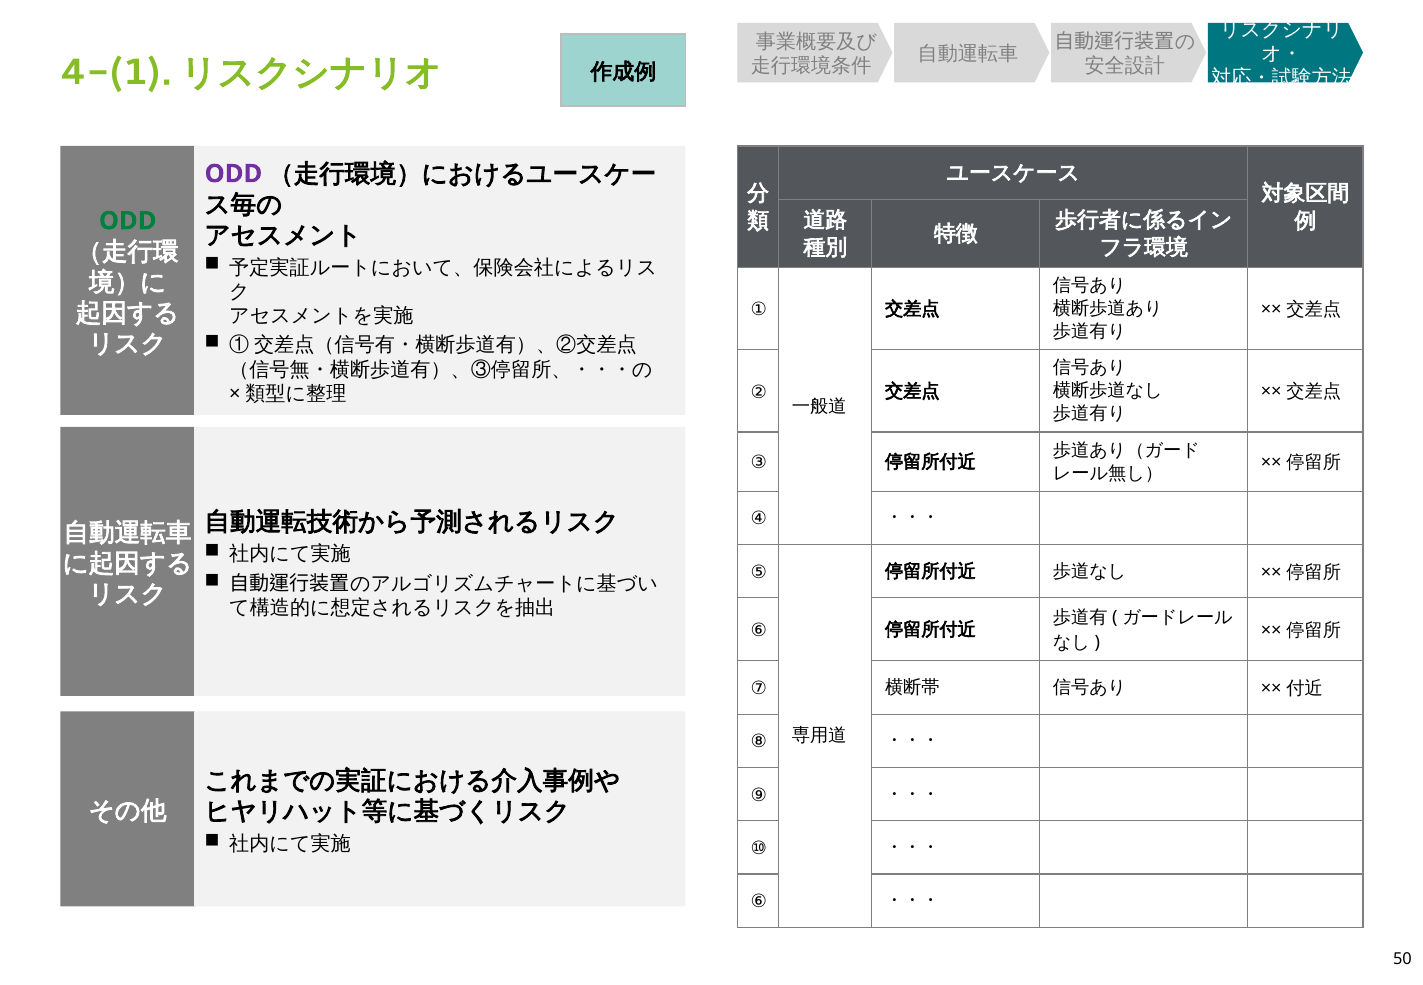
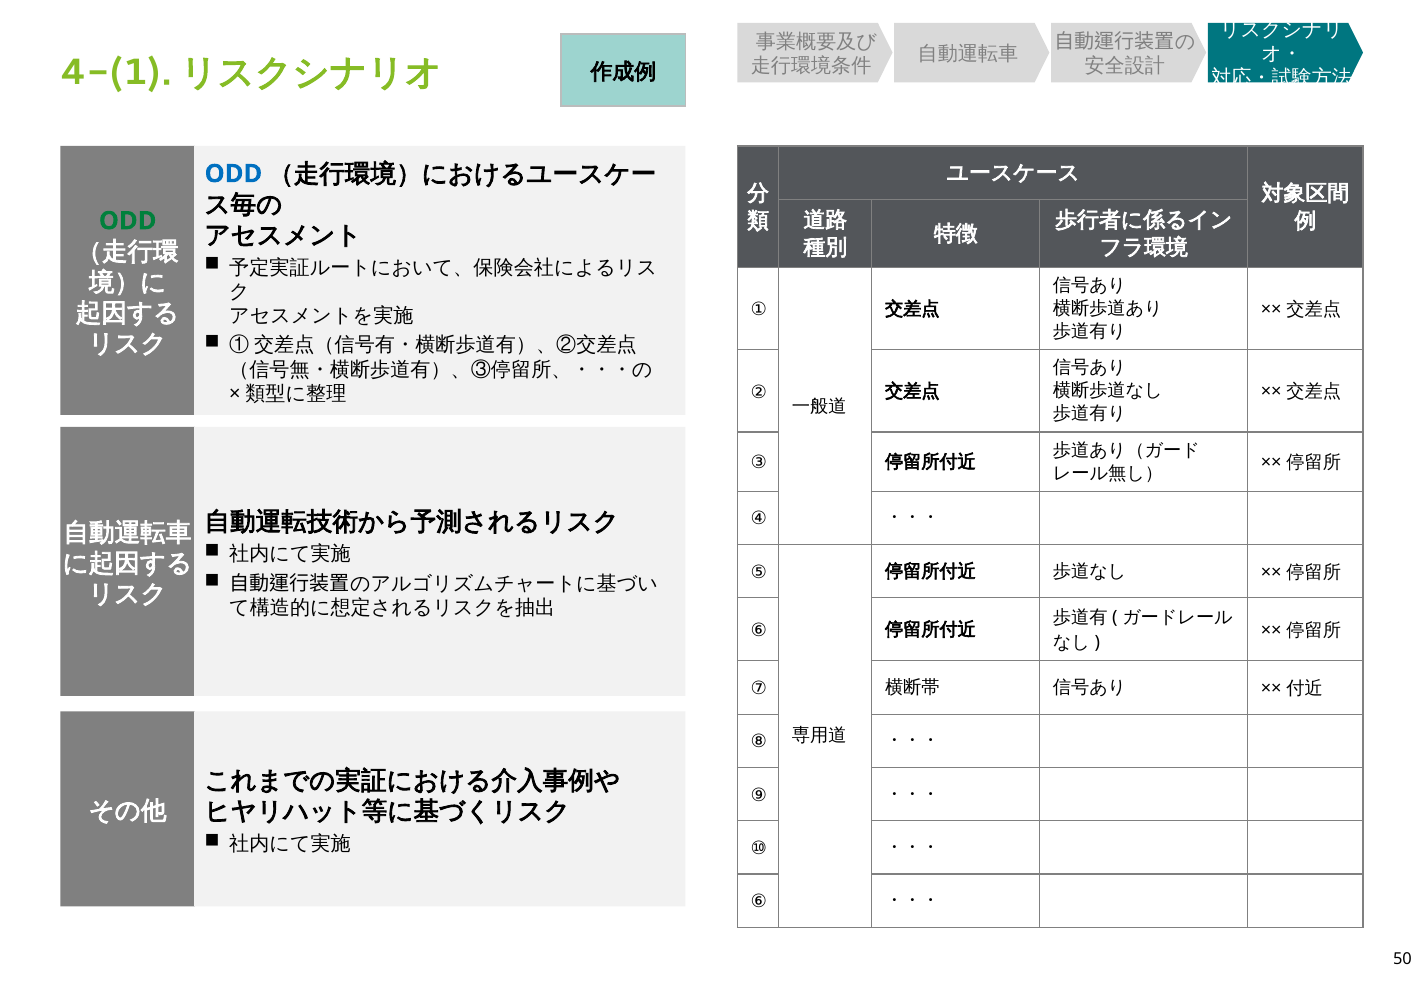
ODD colour: purple -> blue (233, 174)
